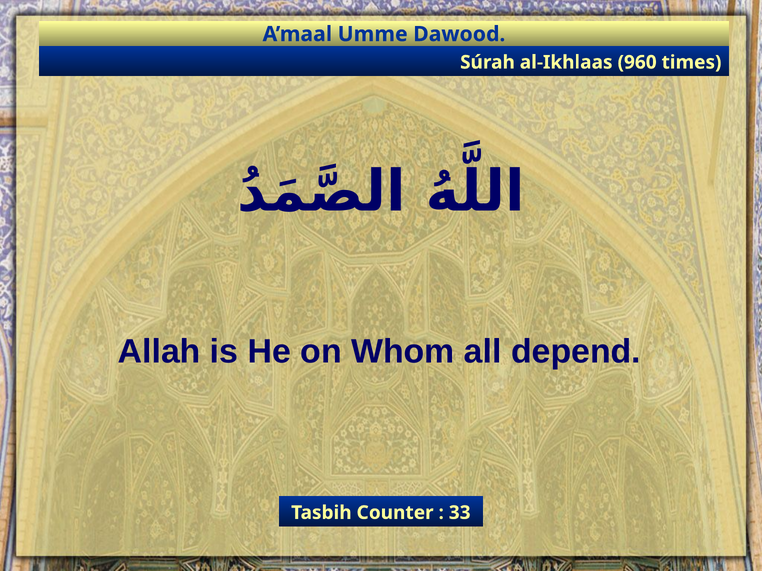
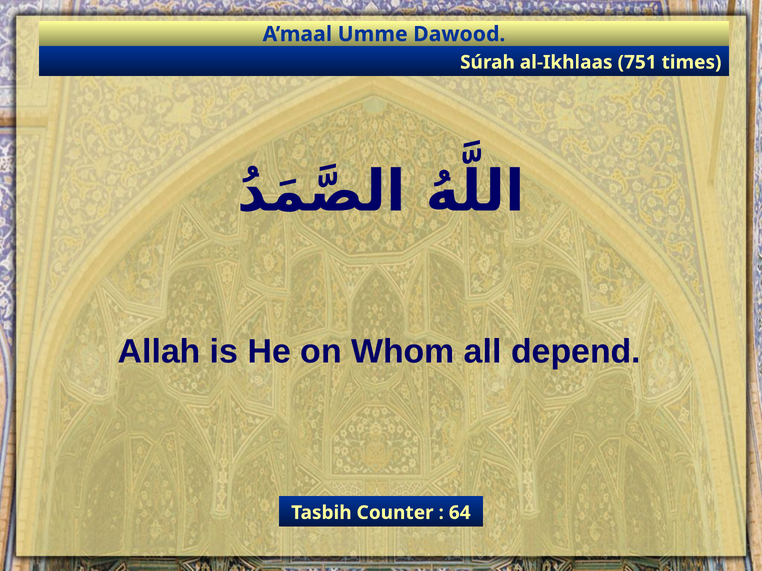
960: 960 -> 751 (637, 62)
33: 33 -> 64 (460, 513)
